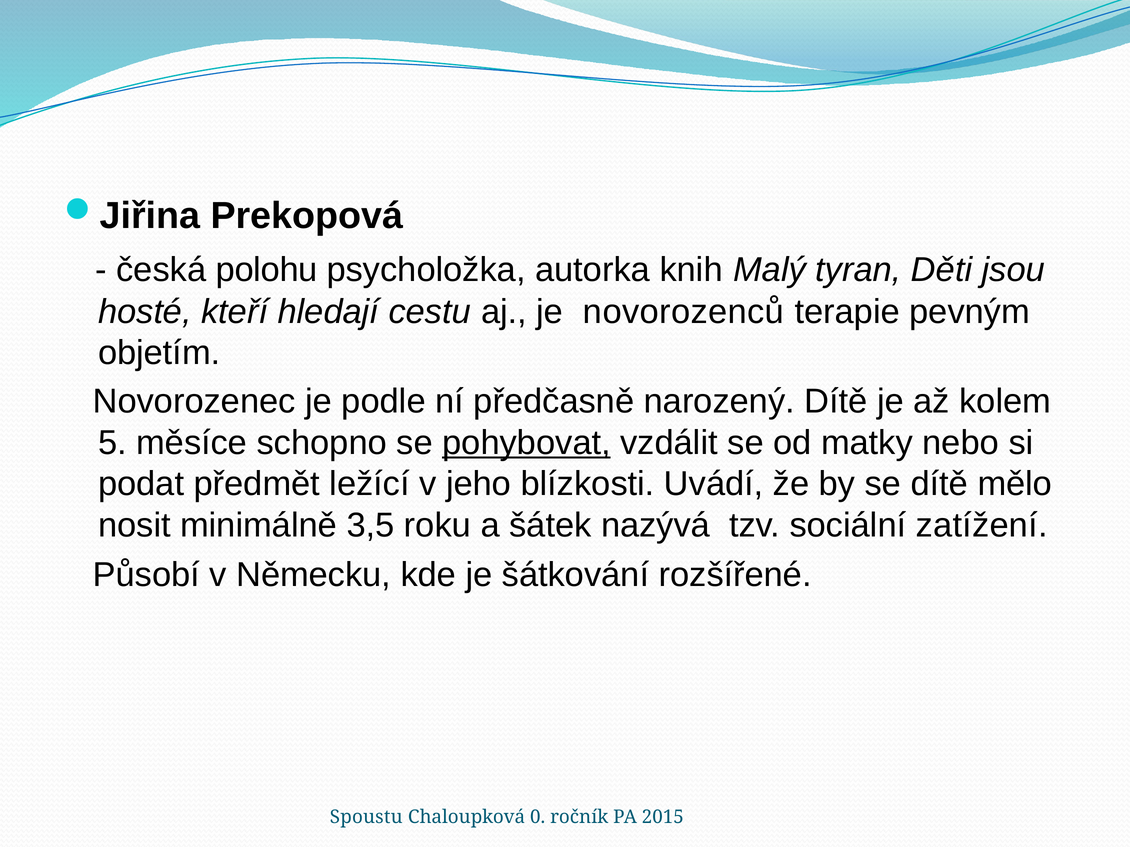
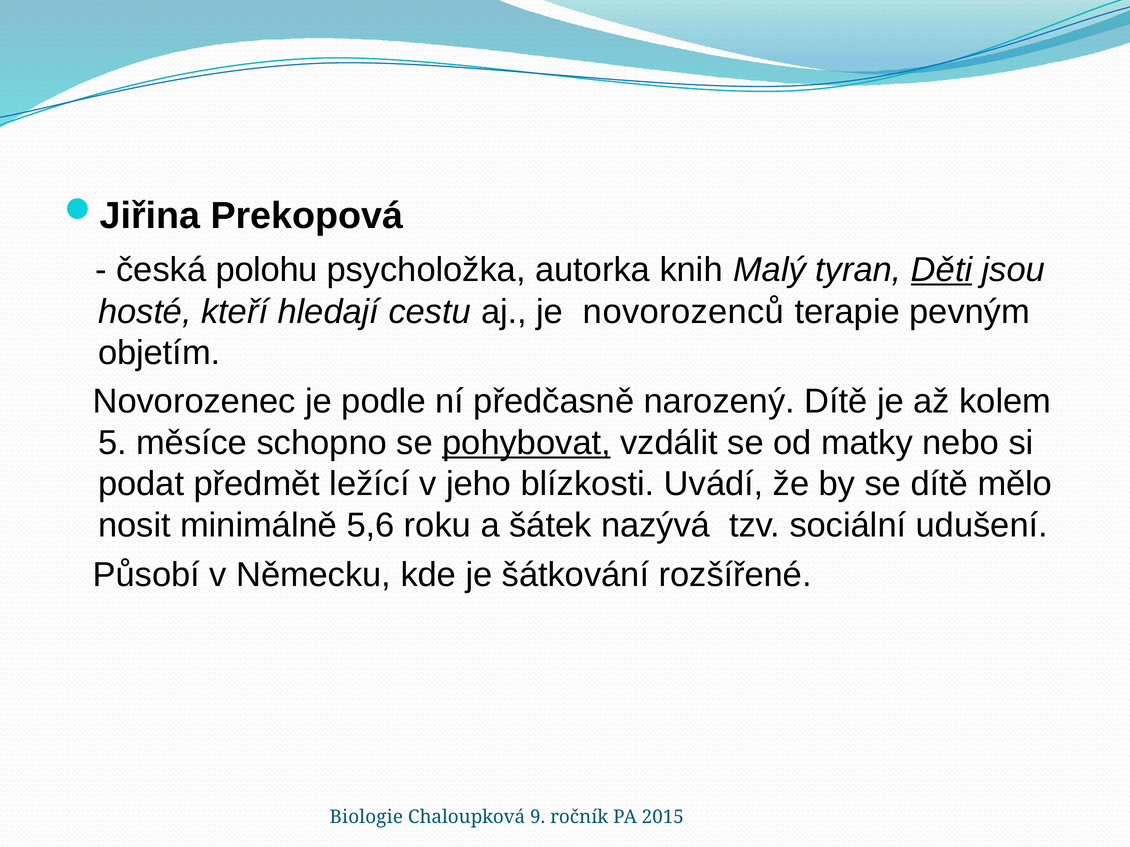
Děti underline: none -> present (942, 270)
3,5: 3,5 -> 5,6 (371, 526)
zatížení: zatížení -> udušení (982, 526)
Spoustu: Spoustu -> Biologie (366, 818)
0: 0 -> 9 (538, 818)
